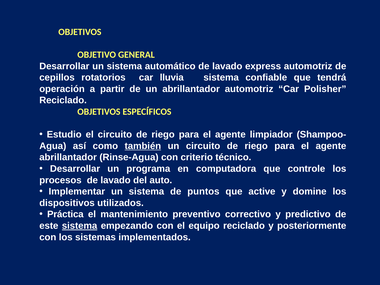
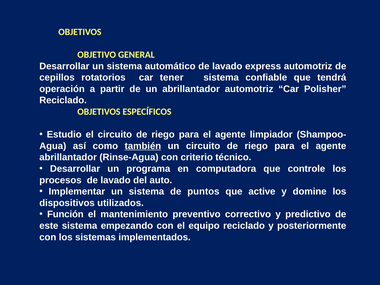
lluvia: lluvia -> tener (172, 78)
Práctica: Práctica -> Función (65, 214)
sistema underline: present -> none (80, 226)
